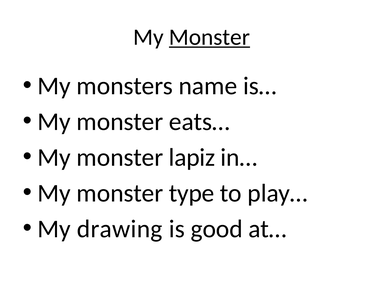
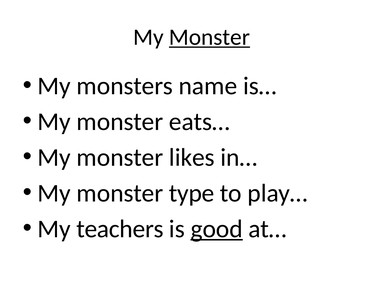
lapiz: lapiz -> likes (192, 158)
drawing: drawing -> teachers (120, 229)
good underline: none -> present (217, 229)
